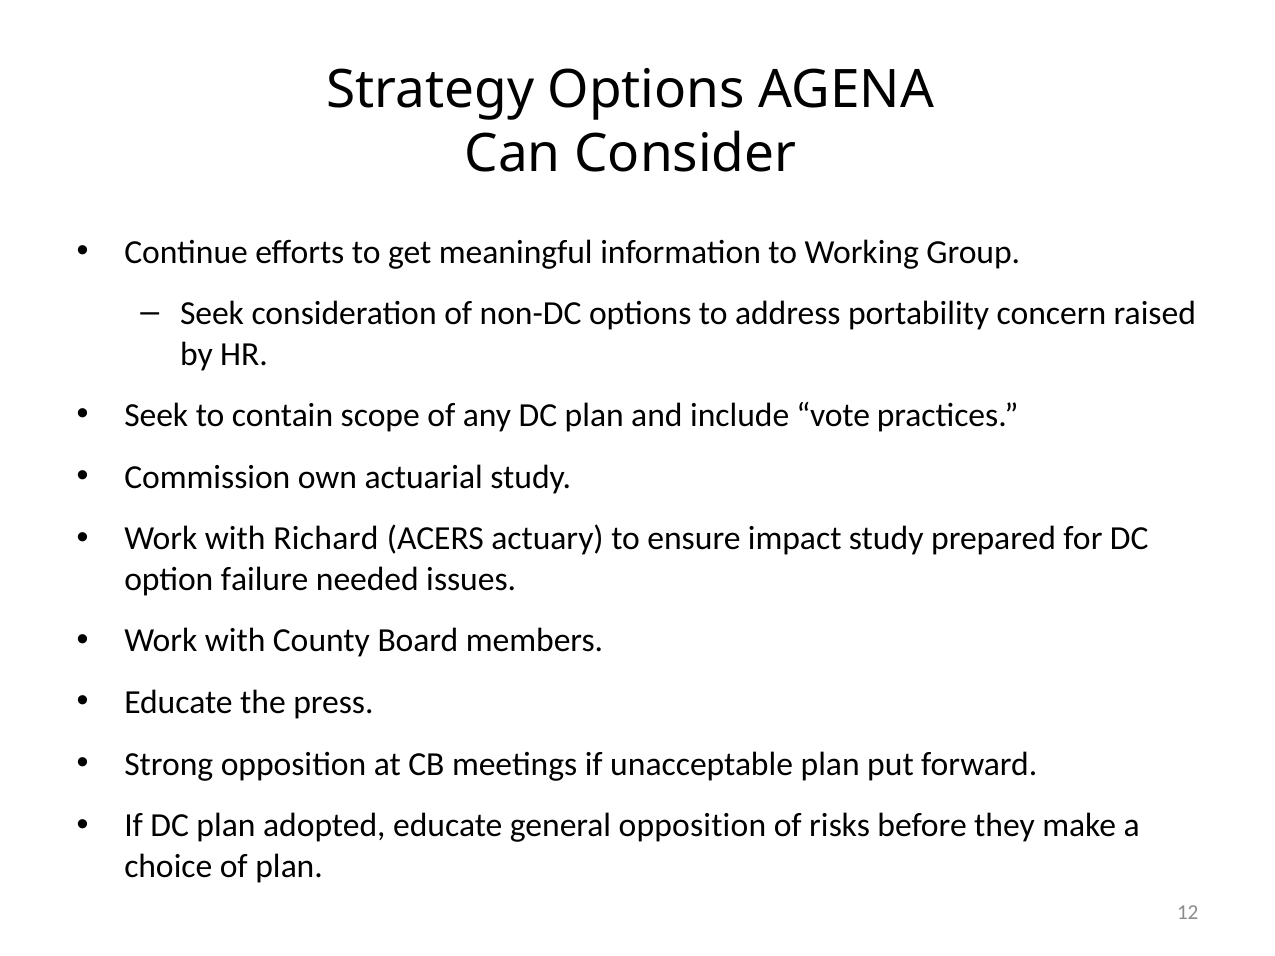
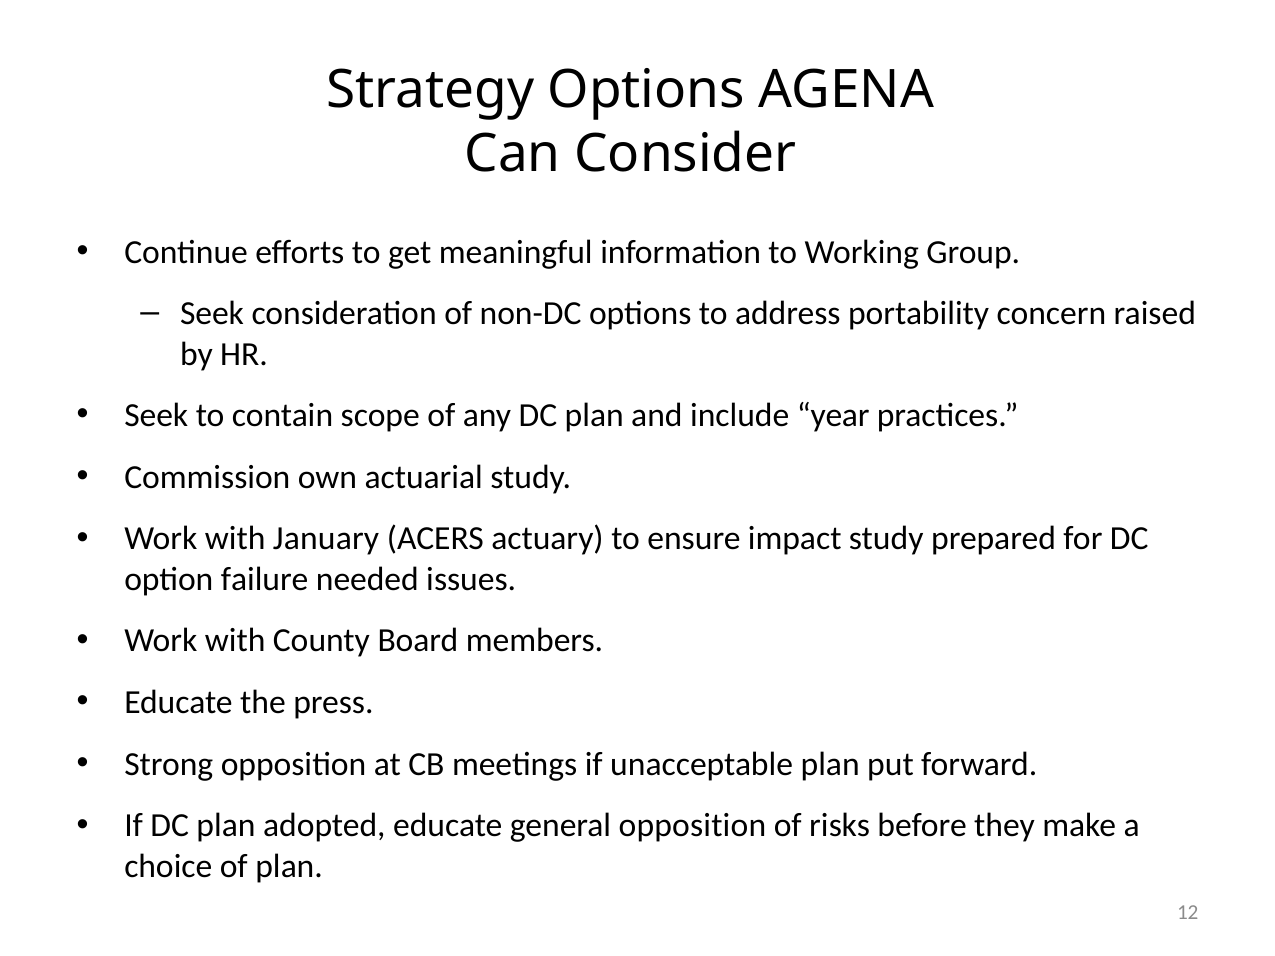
vote: vote -> year (833, 416)
Richard: Richard -> January (326, 539)
